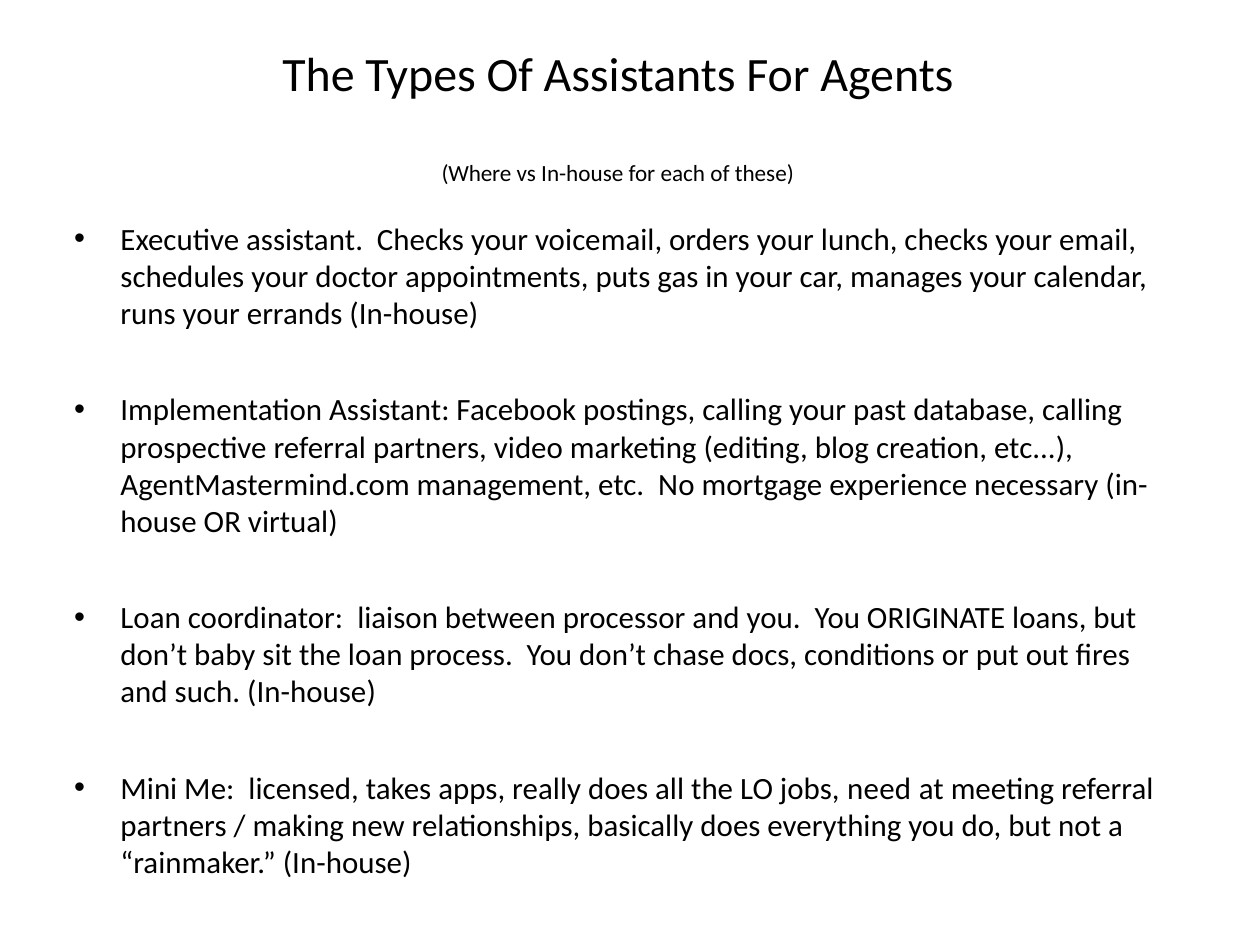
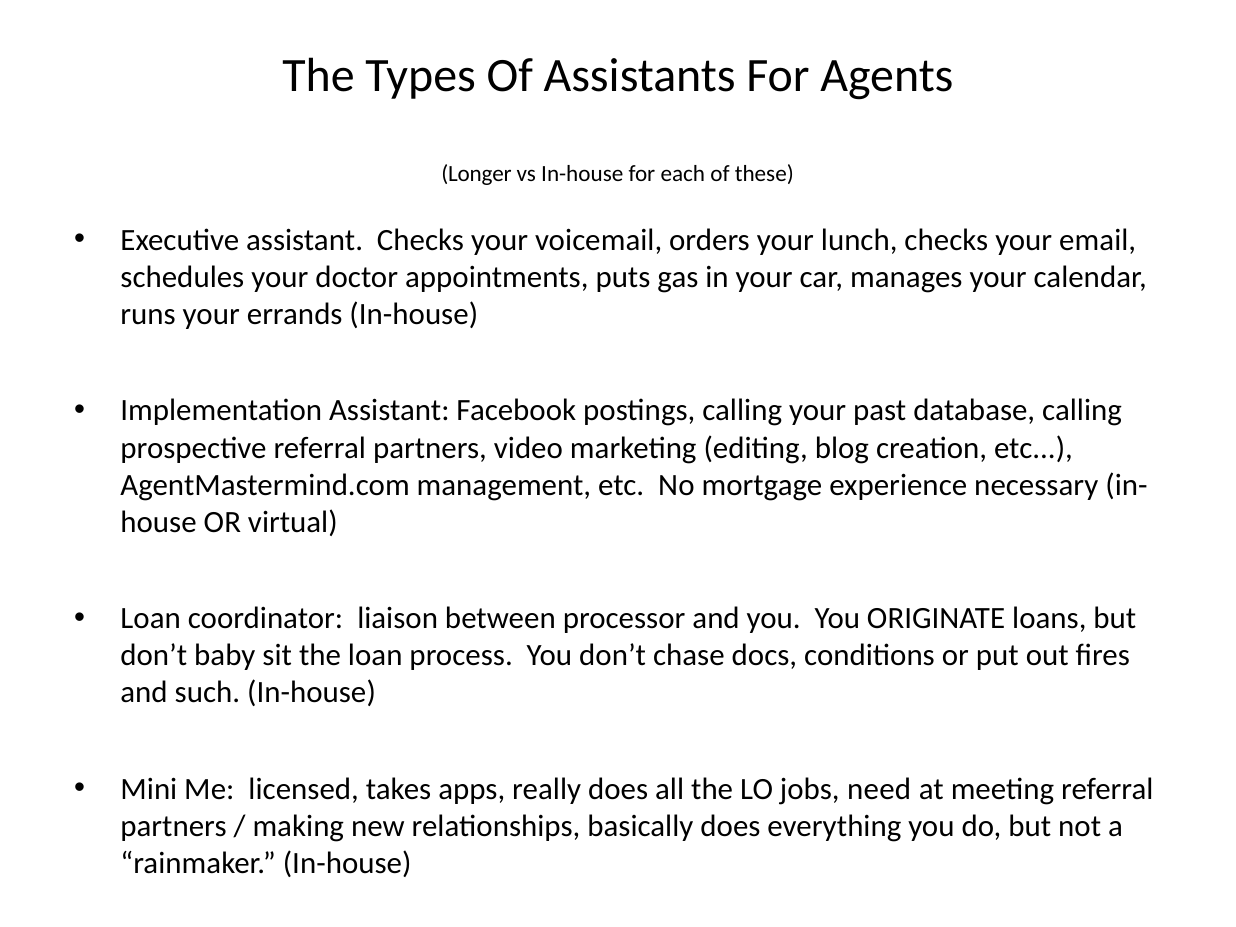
Where: Where -> Longer (477, 174)
